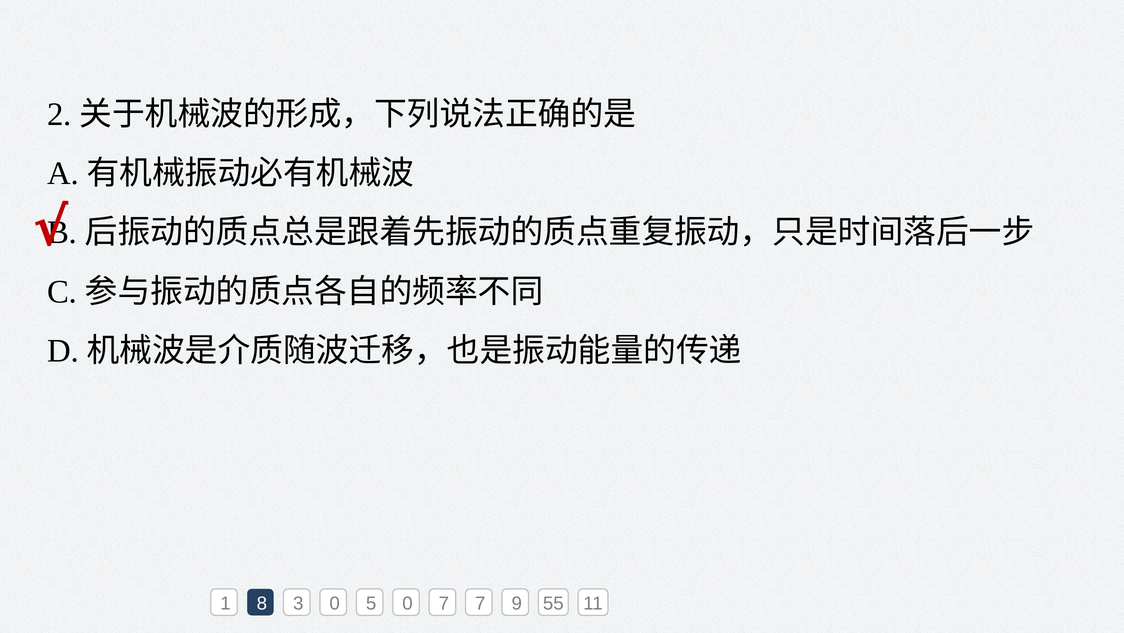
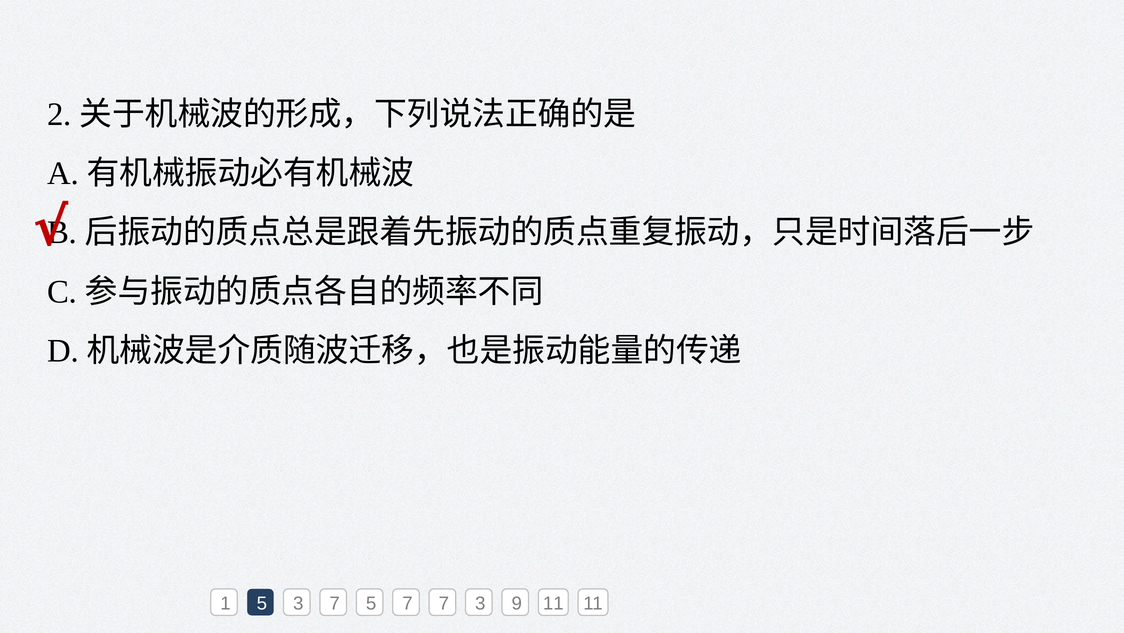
1 8: 8 -> 5 (262, 603)
3 0: 0 -> 7 (335, 603)
5 0: 0 -> 7 (408, 603)
7 7: 7 -> 3 (480, 603)
9 55: 55 -> 11 (553, 603)
